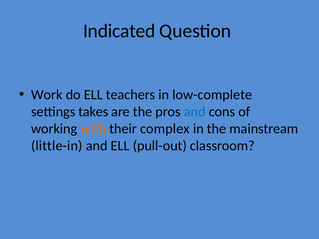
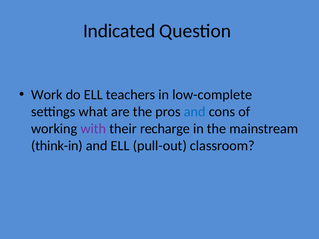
takes: takes -> what (93, 112)
with colour: orange -> purple (93, 129)
complex: complex -> recharge (165, 129)
little-in: little-in -> think-in (57, 146)
